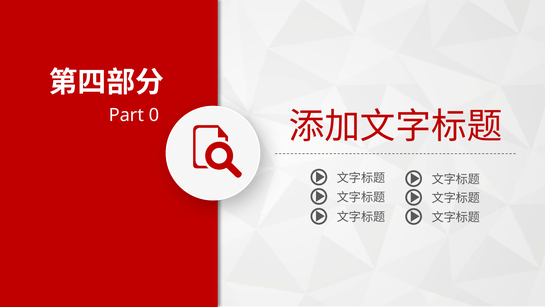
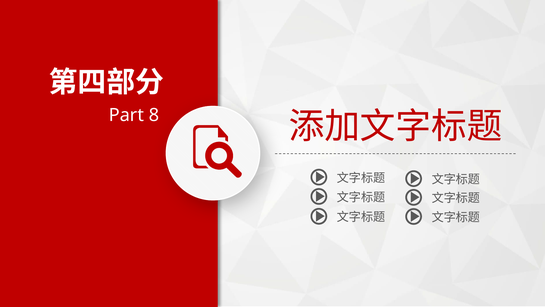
0: 0 -> 8 (154, 115)
